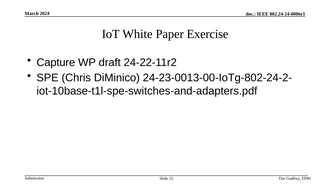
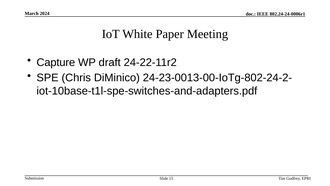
Exercise: Exercise -> Meeting (207, 34)
